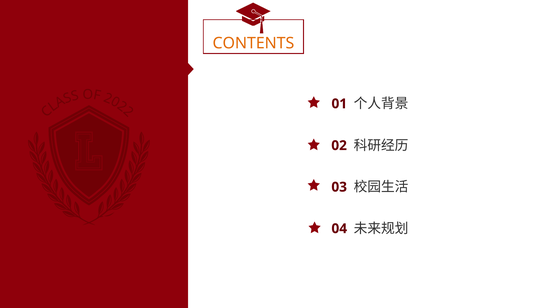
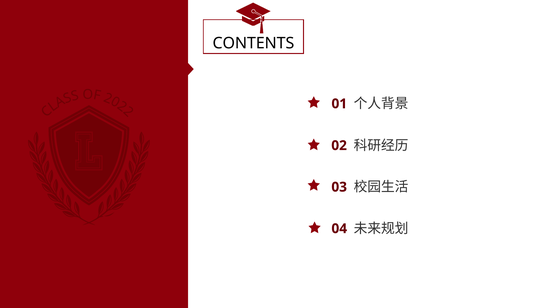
CONTENTS colour: orange -> black (253, 43)
